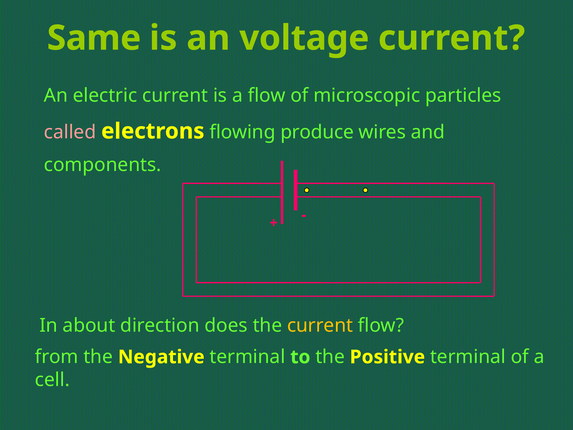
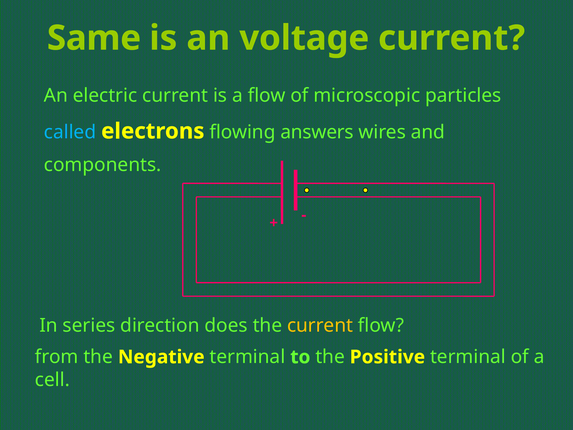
called colour: pink -> light blue (70, 132)
produce: produce -> answers (317, 132)
about: about -> series (89, 325)
